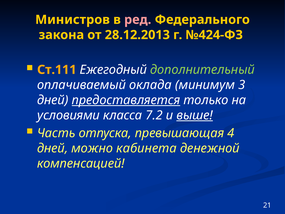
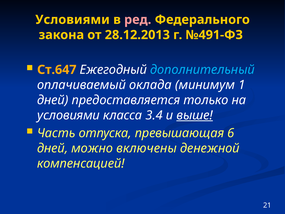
Министров: Министров -> Условиями (73, 20)
№424-ФЗ: №424-ФЗ -> №491-ФЗ (214, 35)
Ст.111: Ст.111 -> Ст.647 (57, 70)
дополнительный colour: light green -> light blue (202, 70)
3: 3 -> 1 (242, 85)
предоставляется underline: present -> none (126, 100)
7.2: 7.2 -> 3.4 (154, 115)
4: 4 -> 6 (231, 133)
кабинета: кабинета -> включены (147, 148)
